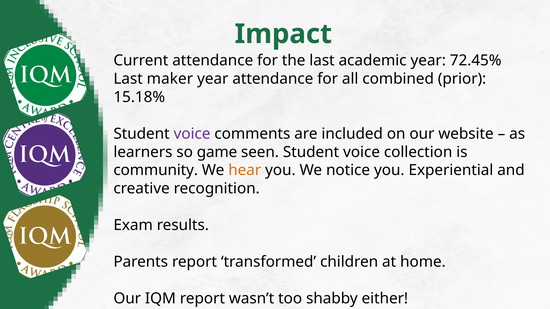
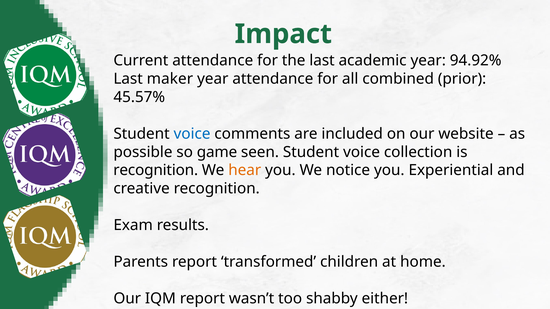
72.45%: 72.45% -> 94.92% (476, 61)
15.18%: 15.18% -> 45.57% (139, 97)
voice colour: purple -> blue (192, 134)
learners: learners -> possible (143, 152)
community: community -> recognition (156, 171)
